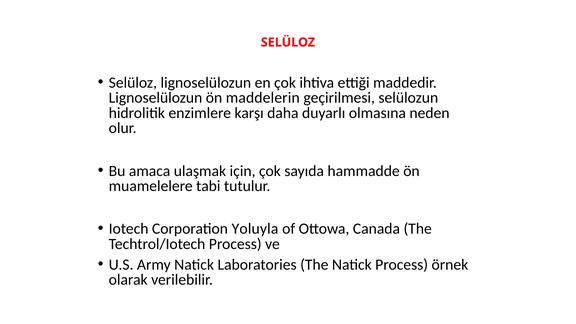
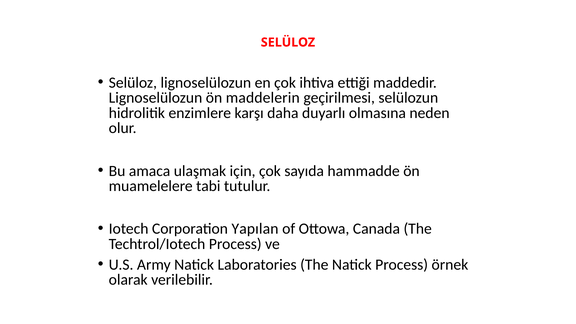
Yoluyla: Yoluyla -> Yapılan (255, 229)
